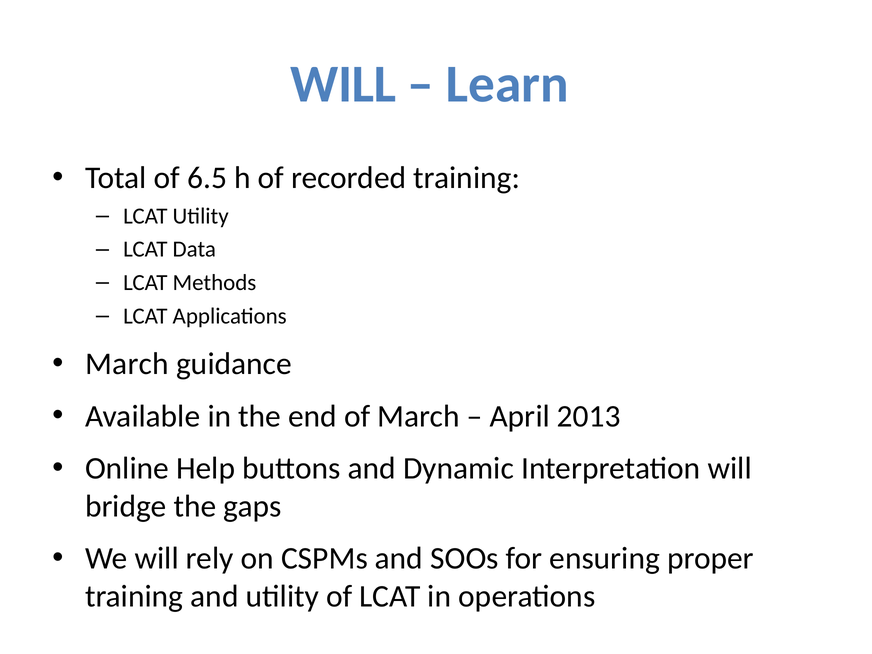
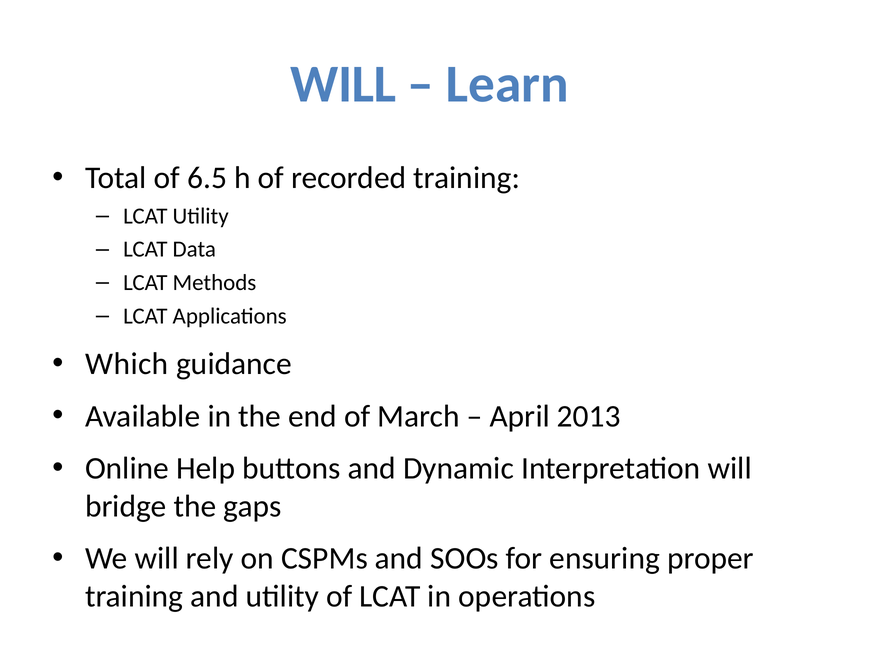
March: March -> Which (127, 364)
